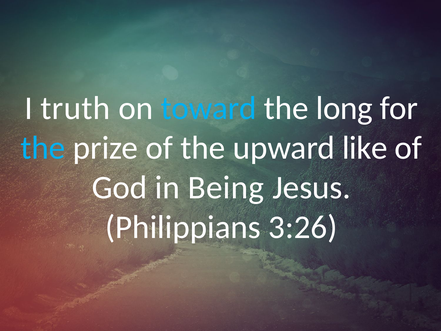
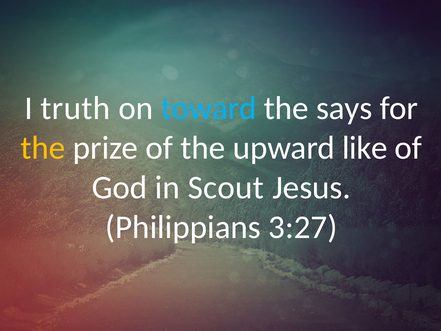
long: long -> says (344, 108)
the colour: light blue -> yellow (43, 148)
Being: Being -> Scout (226, 188)
3:26: 3:26 -> 3:27 (303, 227)
